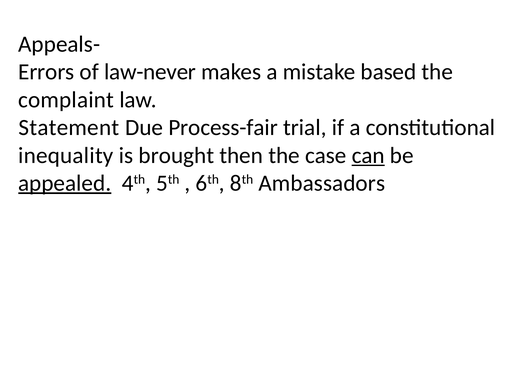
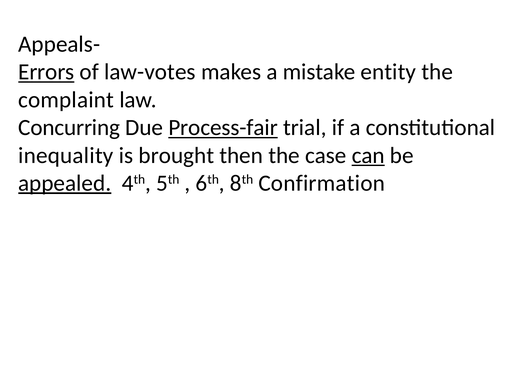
Errors underline: none -> present (46, 72)
law-never: law-never -> law-votes (150, 72)
based: based -> entity (388, 72)
Statement: Statement -> Concurring (69, 128)
Process-fair underline: none -> present (223, 128)
Ambassadors: Ambassadors -> Confirmation (322, 183)
